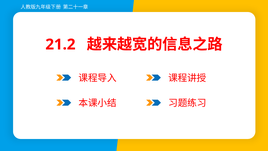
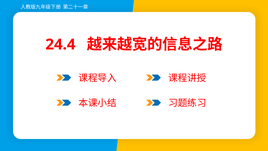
21.2: 21.2 -> 24.4 (60, 44)
